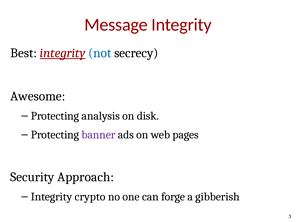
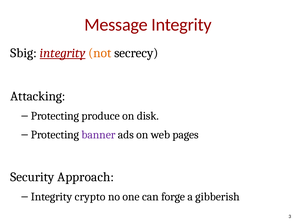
Best: Best -> Sbig (24, 53)
not colour: blue -> orange (100, 53)
Awesome: Awesome -> Attacking (38, 96)
analysis: analysis -> produce (101, 116)
